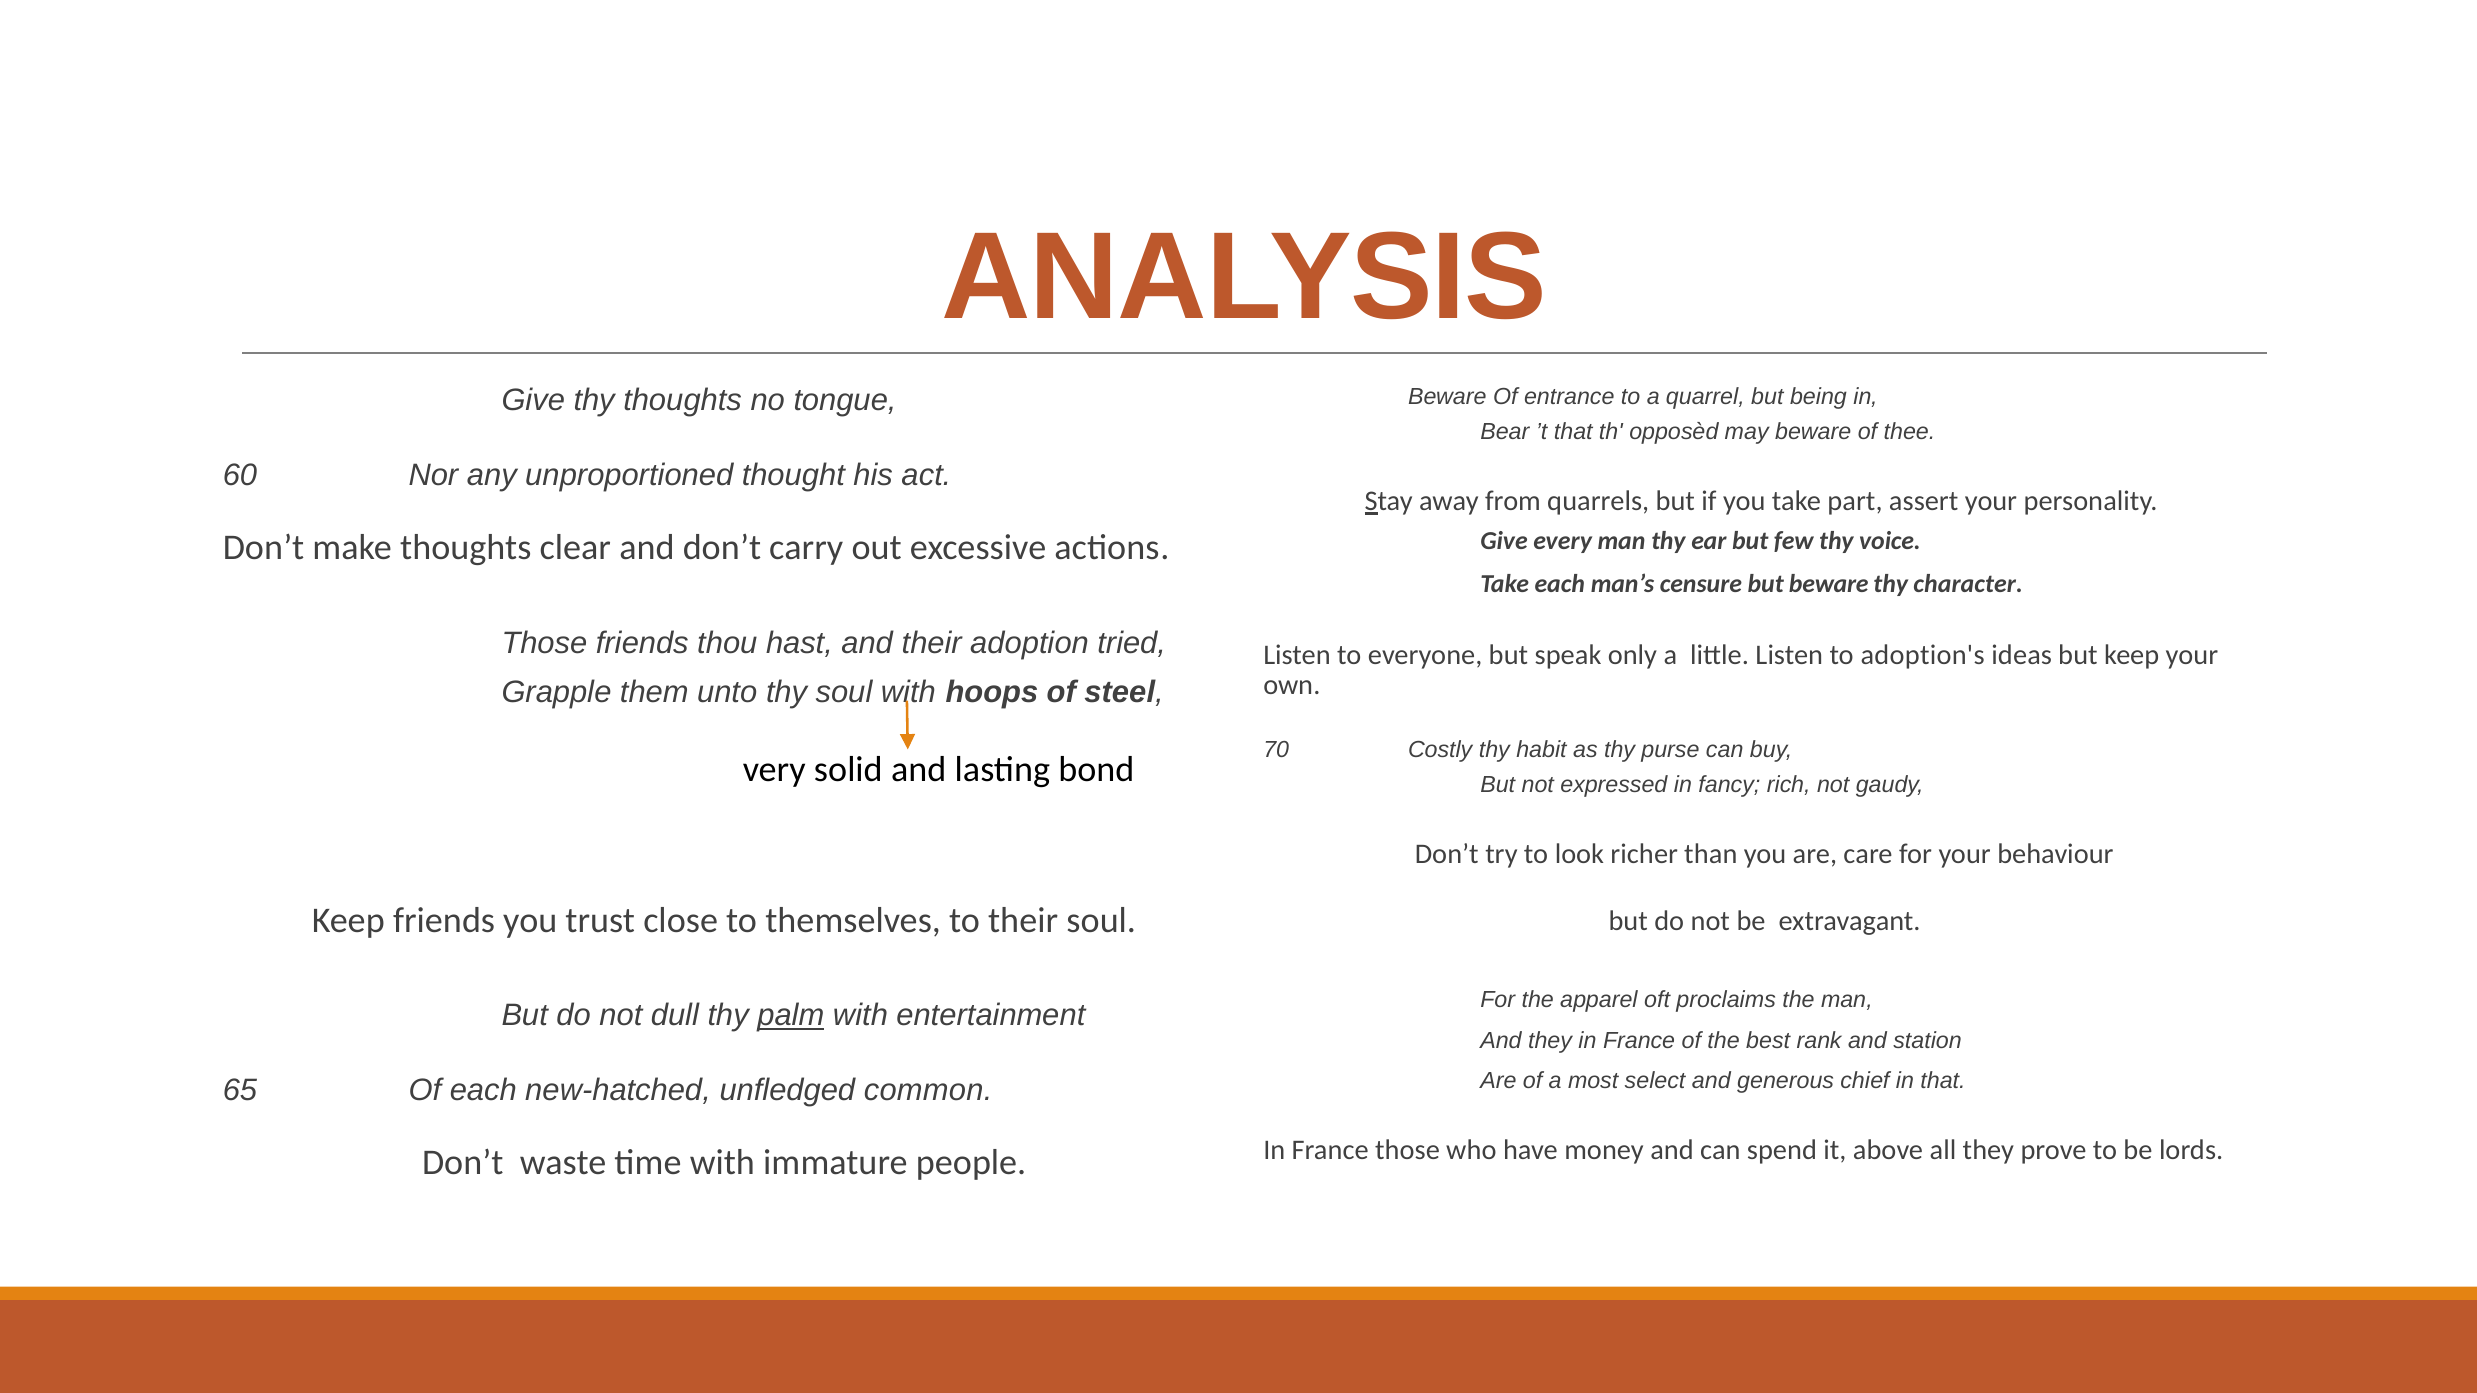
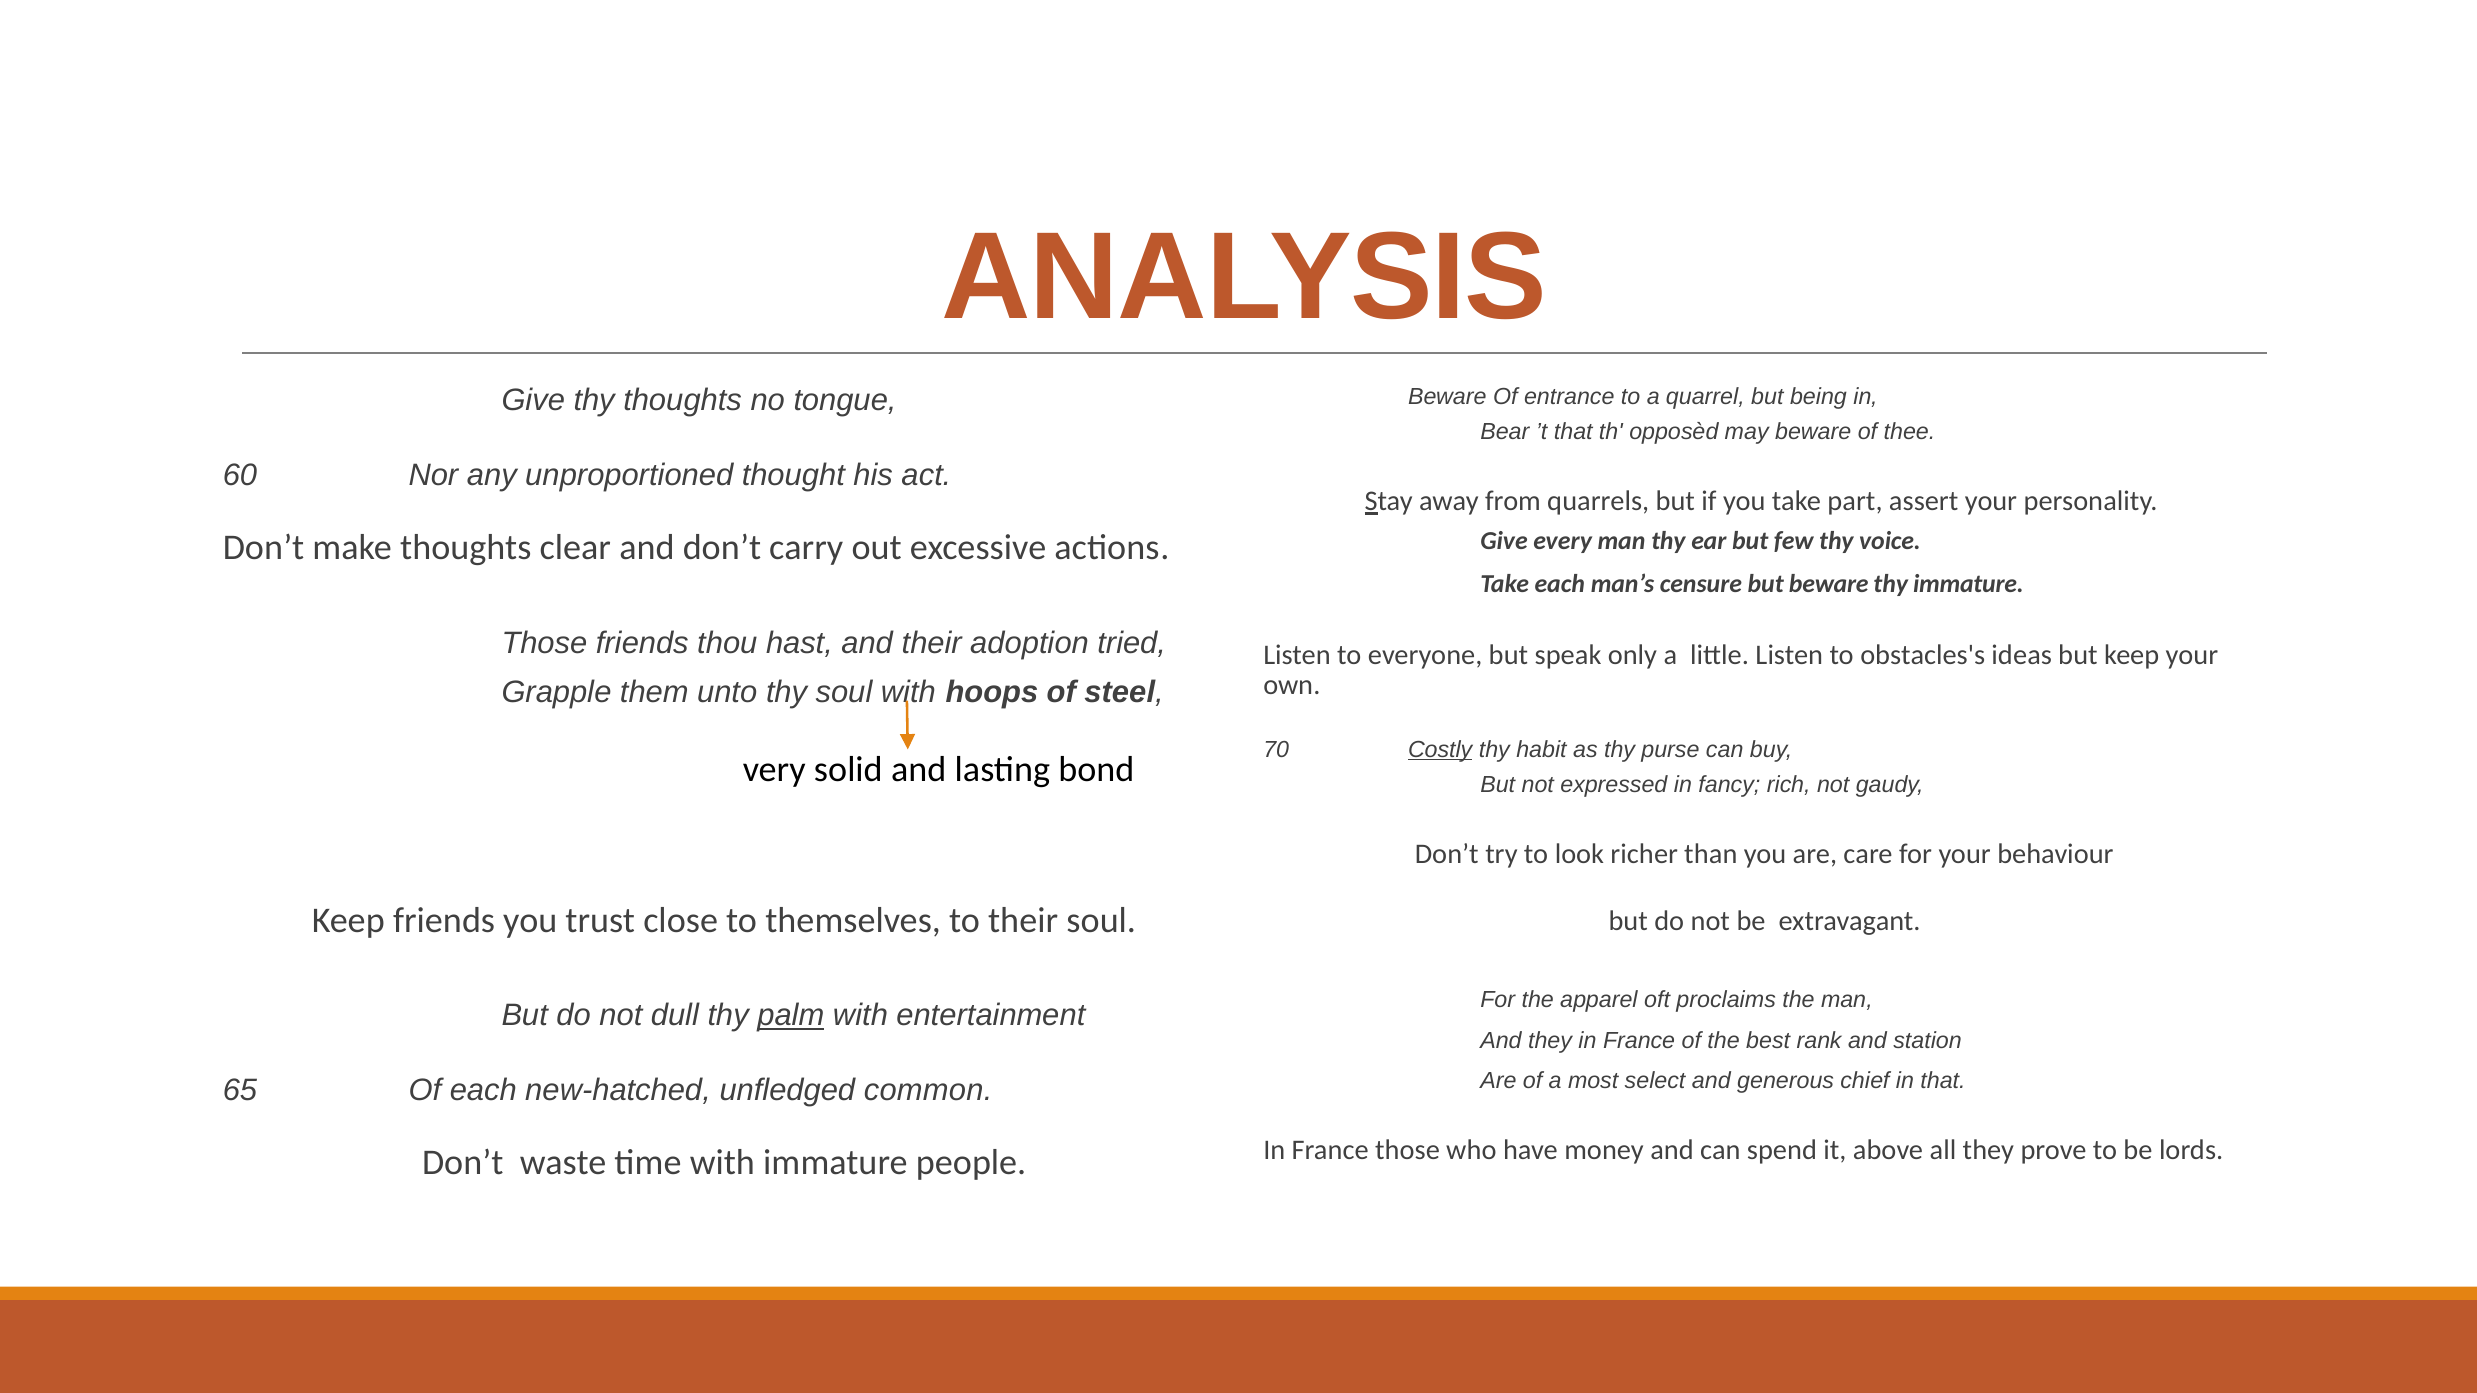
thy character: character -> immature (1968, 584)
adoption's: adoption's -> obstacles's (1923, 655)
Costly underline: none -> present (1440, 750)
